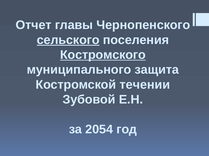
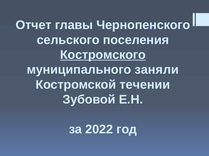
сельского underline: present -> none (68, 40)
защита: защита -> заняли (157, 70)
2054: 2054 -> 2022 (99, 130)
